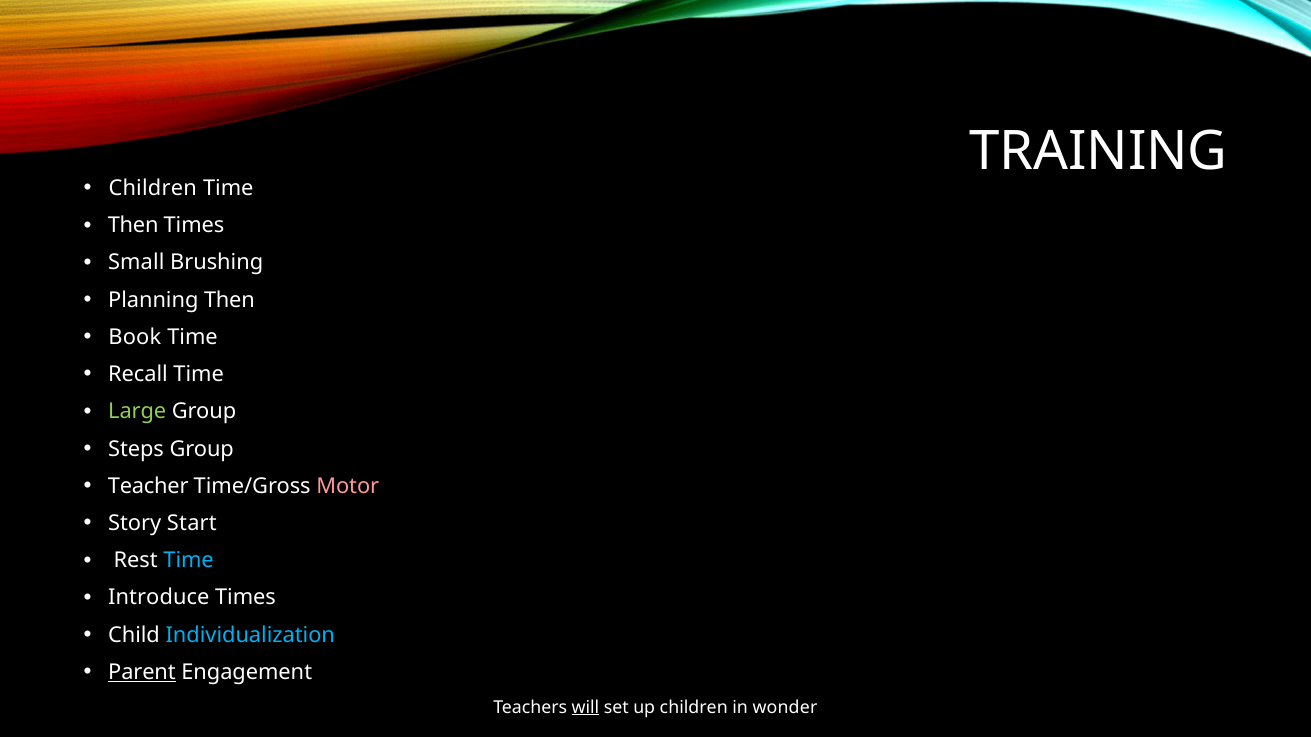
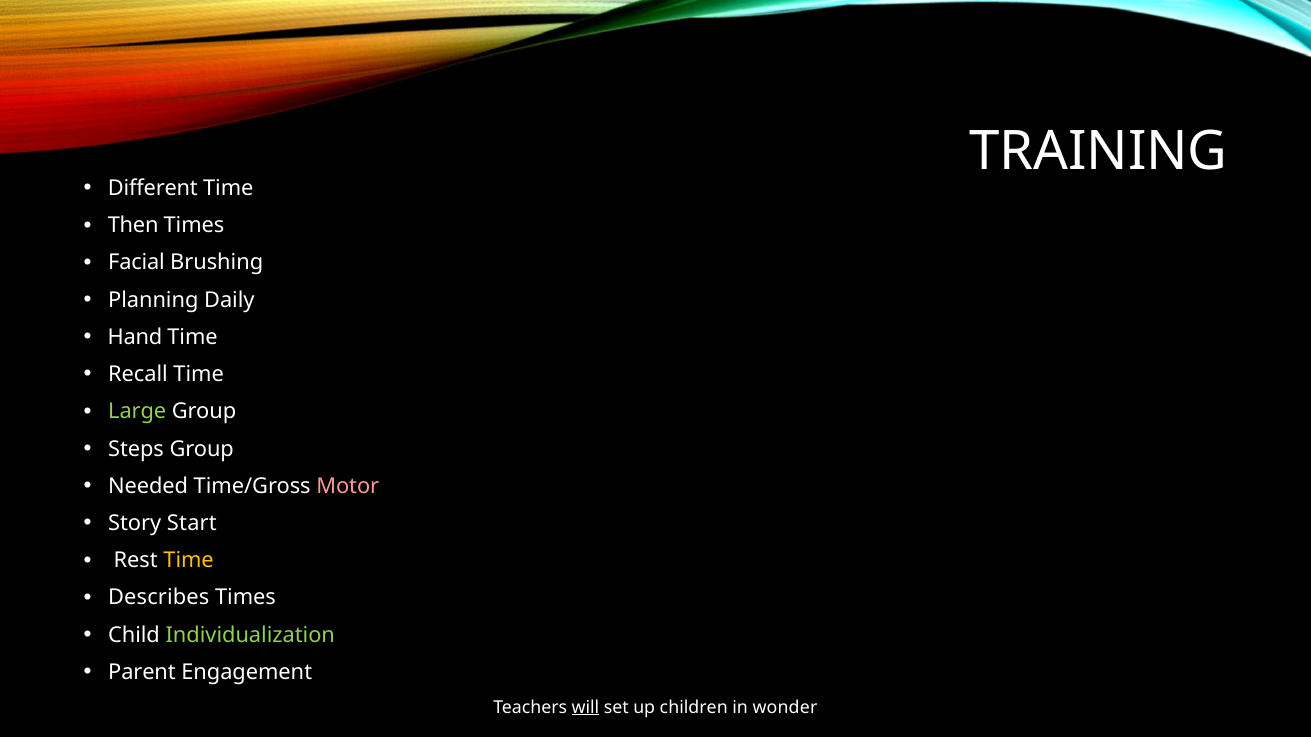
Children: Children -> Different (153, 188)
Small: Small -> Facial (136, 263)
Planning Then: Then -> Daily (229, 300)
Book: Book -> Hand (135, 337)
Teacher: Teacher -> Needed (148, 486)
Time colour: light blue -> yellow (189, 561)
Introduce: Introduce -> Describes (159, 598)
Individualization colour: light blue -> light green (250, 635)
Parent underline: present -> none (142, 673)
